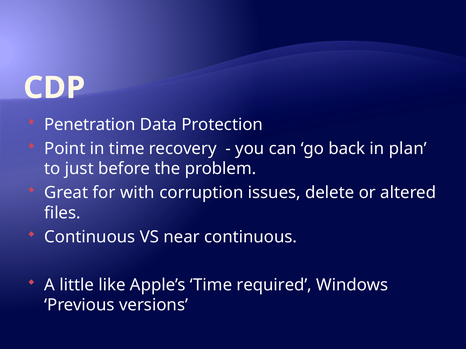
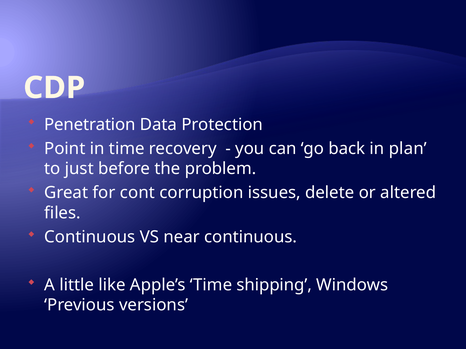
with: with -> cont (137, 193)
required: required -> shipping (274, 285)
